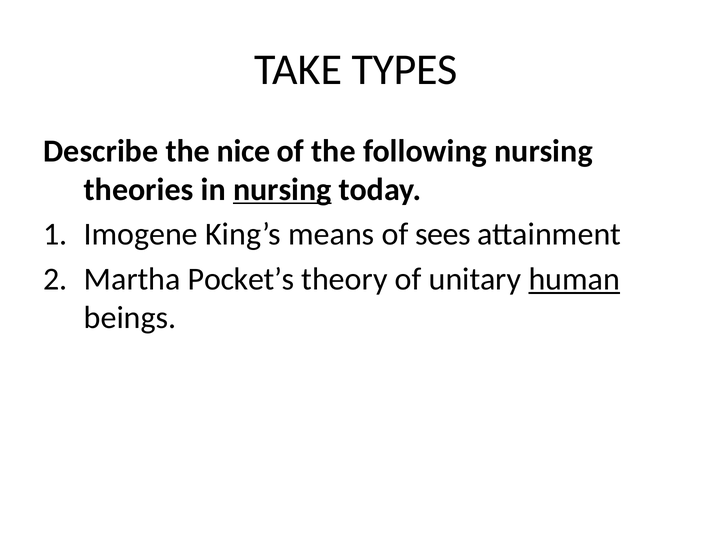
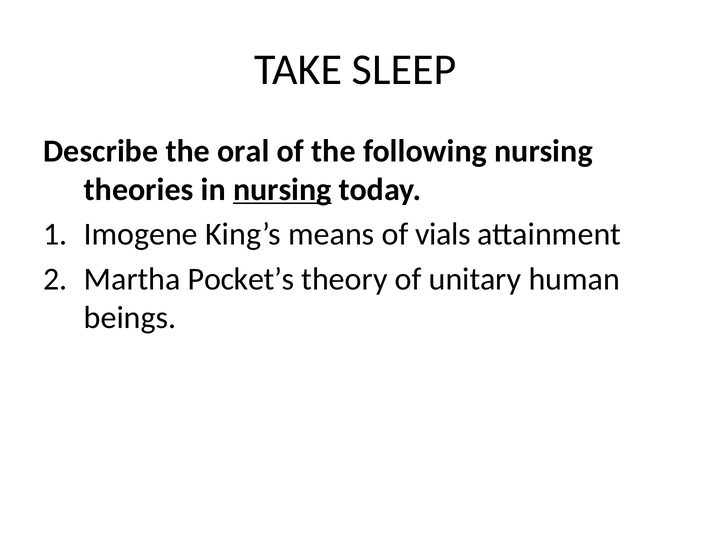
TYPES: TYPES -> SLEEP (404, 70)
nice: nice -> oral (243, 151)
sees: sees -> vials (443, 235)
human underline: present -> none (574, 279)
